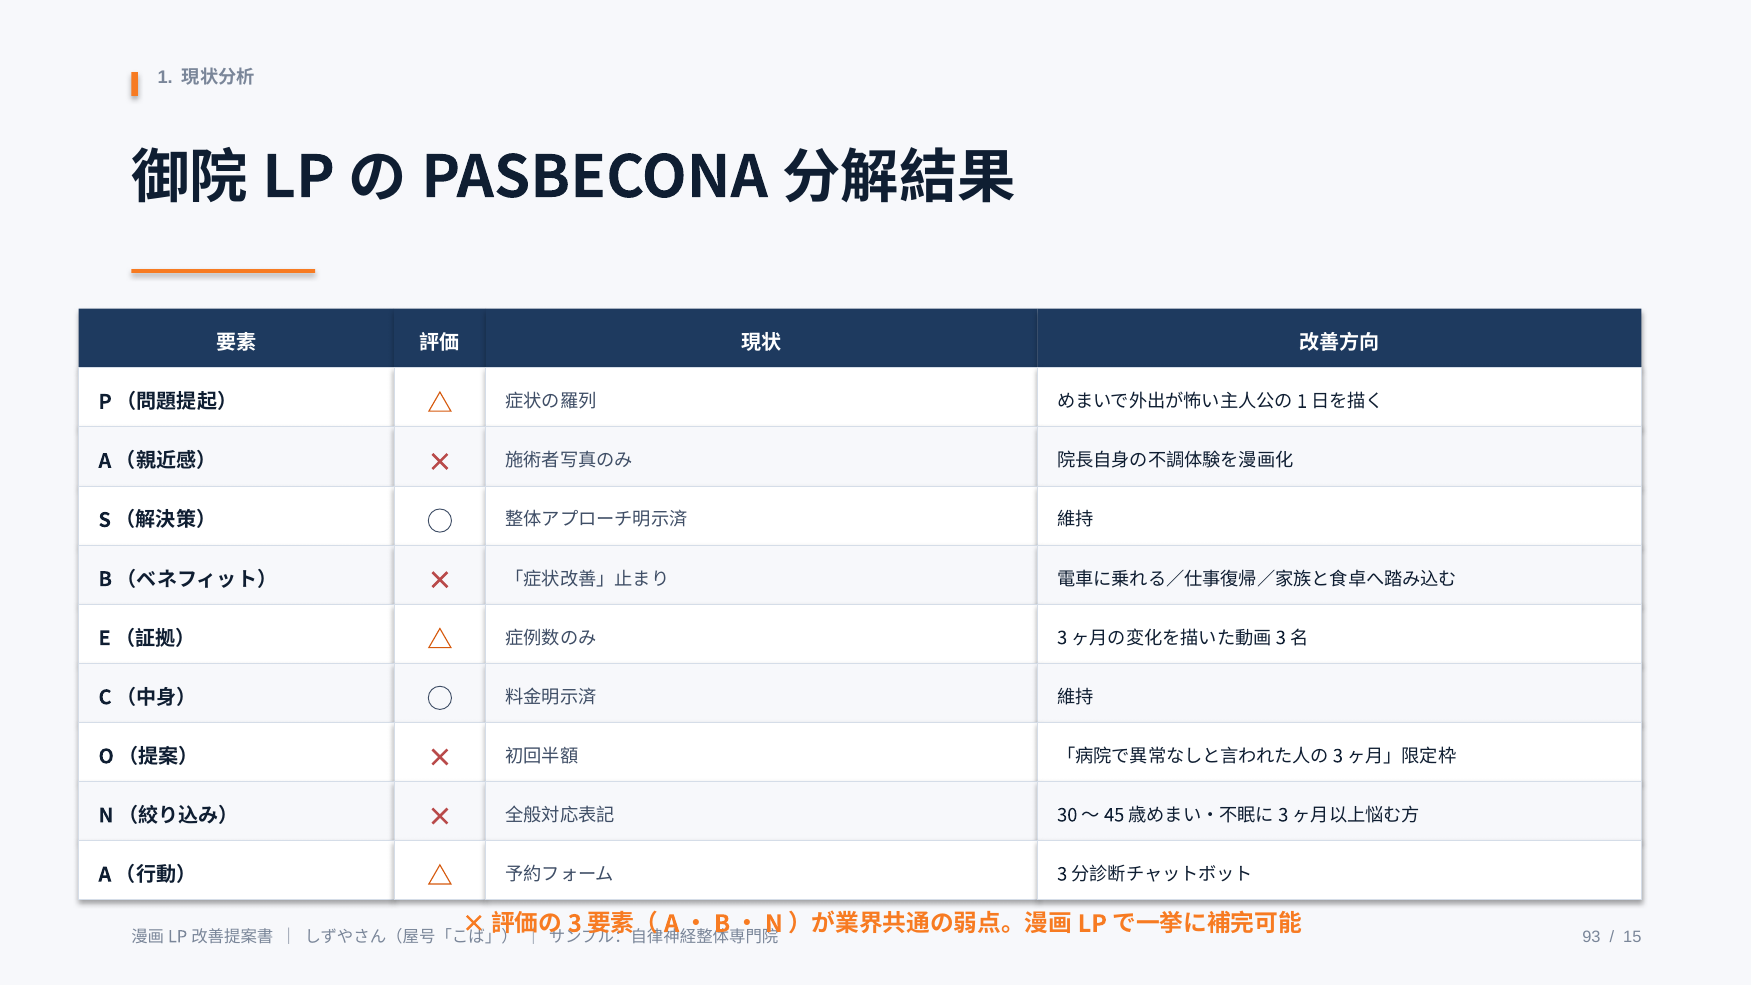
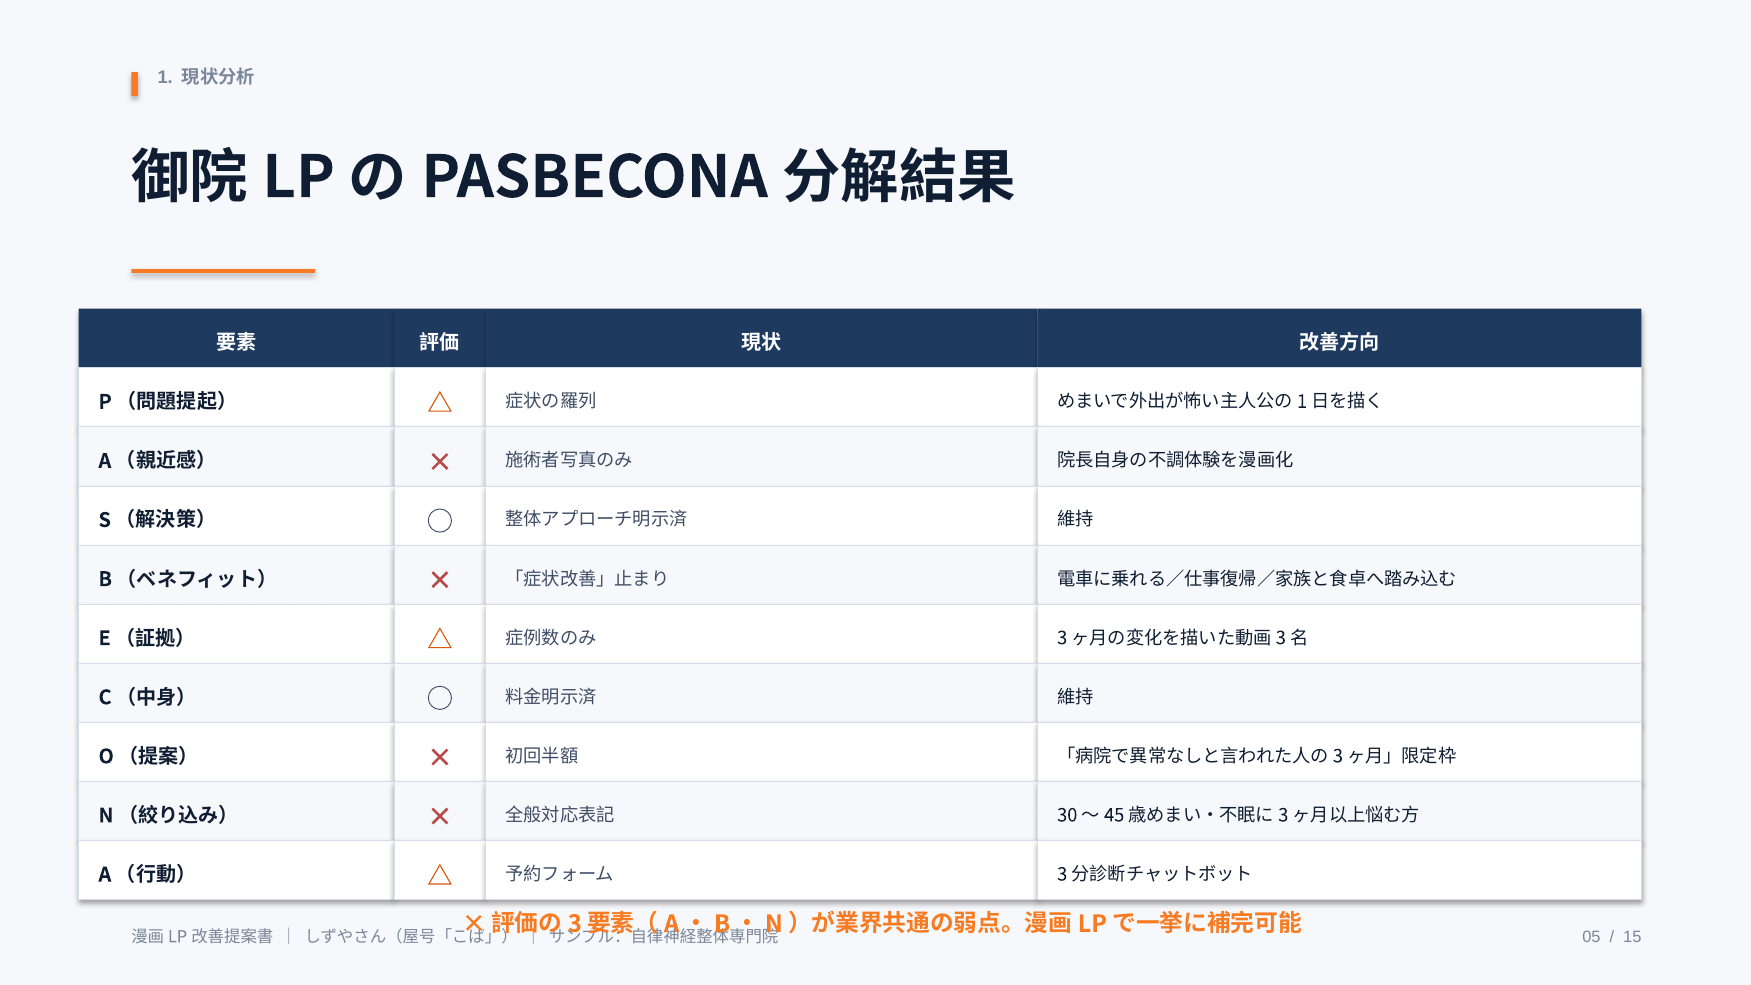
93: 93 -> 05 (1591, 937)
